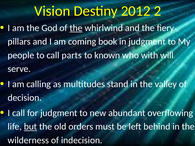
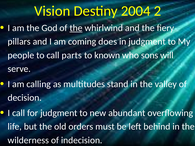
2012: 2012 -> 2004 (136, 11)
book: book -> does (108, 42)
with: with -> sons (150, 55)
but underline: present -> none (30, 127)
